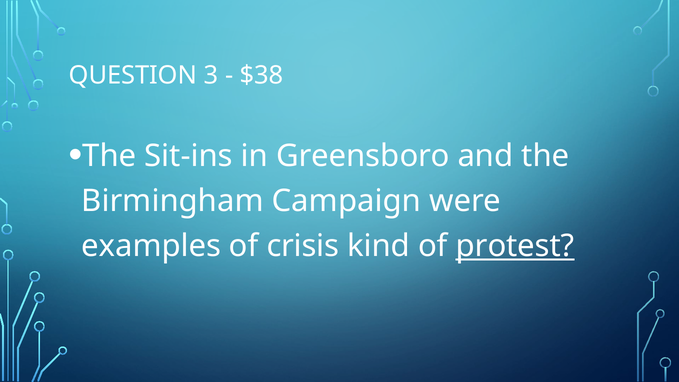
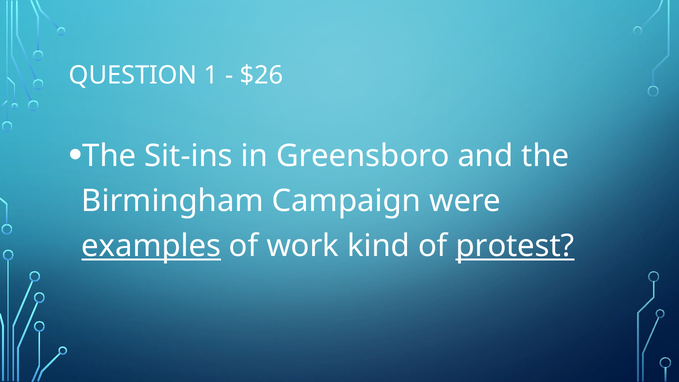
3: 3 -> 1 (211, 75)
$38: $38 -> $26 (262, 75)
examples underline: none -> present (151, 246)
crisis: crisis -> work (303, 246)
